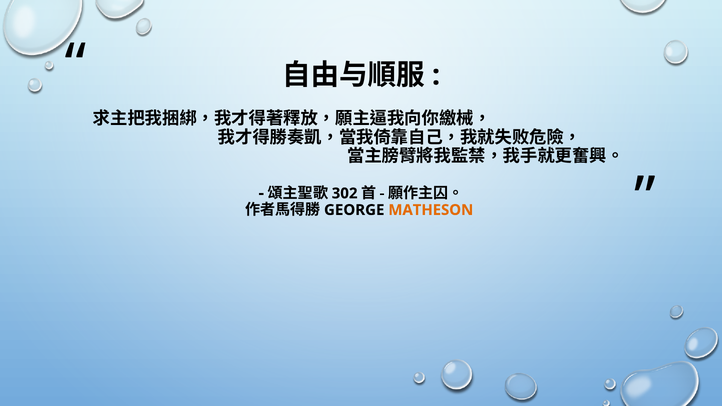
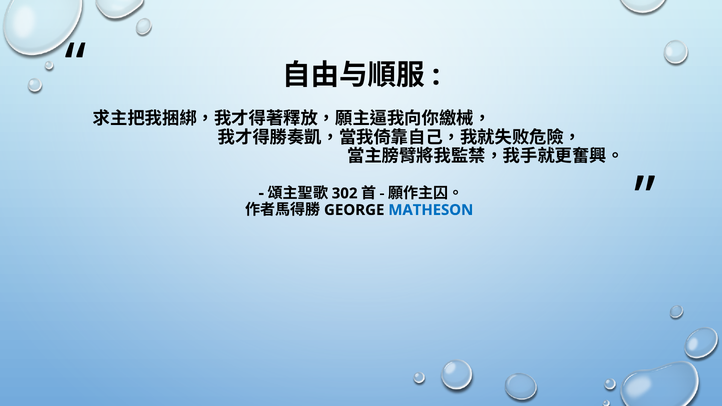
MATHESON colour: orange -> blue (431, 210)
